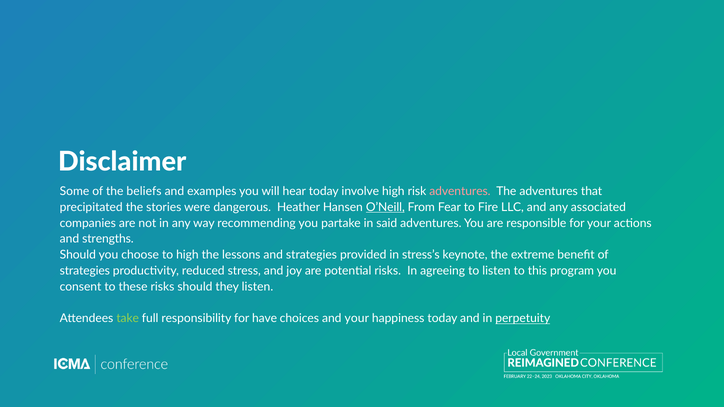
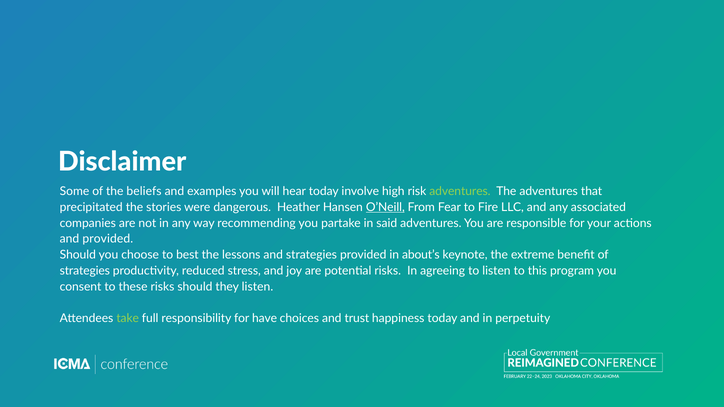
adventures colour: pink -> light green (460, 191)
and strengths: strengths -> provided (108, 239)
to high: high -> best (187, 255)
stress’s: stress’s -> about’s (421, 255)
and your: your -> trust (357, 319)
perpetuity underline: present -> none (523, 319)
